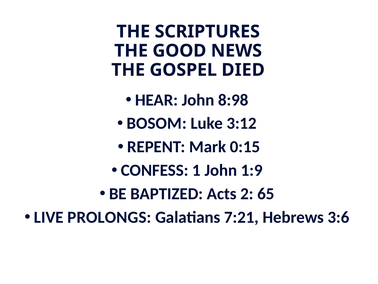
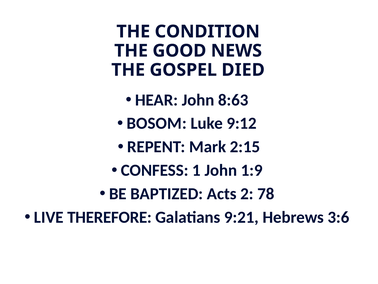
SCRIPTURES: SCRIPTURES -> CONDITION (207, 32)
8:98: 8:98 -> 8:63 (233, 100)
3:12: 3:12 -> 9:12 (242, 123)
0:15: 0:15 -> 2:15 (245, 147)
65: 65 -> 78 (266, 193)
PROLONGS: PROLONGS -> THEREFORE (110, 217)
7:21: 7:21 -> 9:21 (241, 217)
